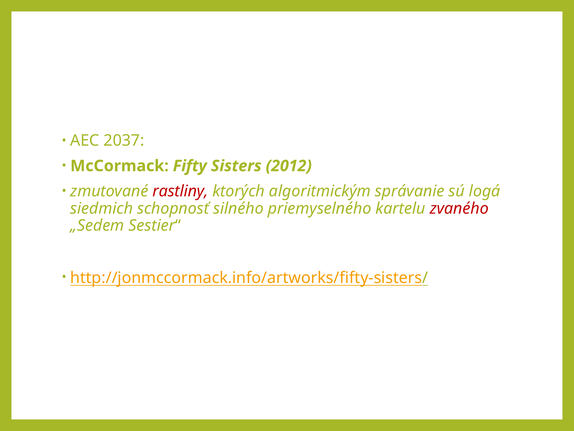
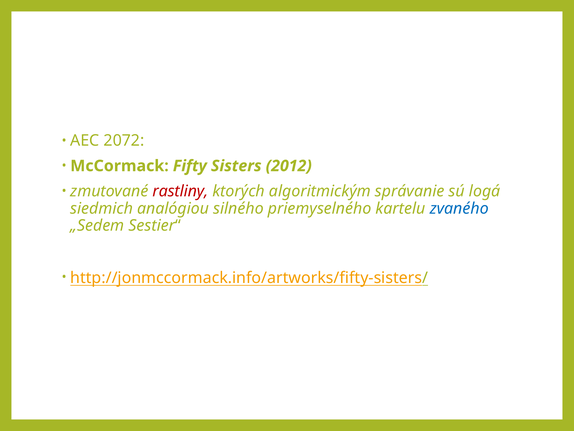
2037: 2037 -> 2072 (124, 141)
schopnosť: schopnosť -> analógiou (173, 208)
zvaného colour: red -> blue (459, 208)
